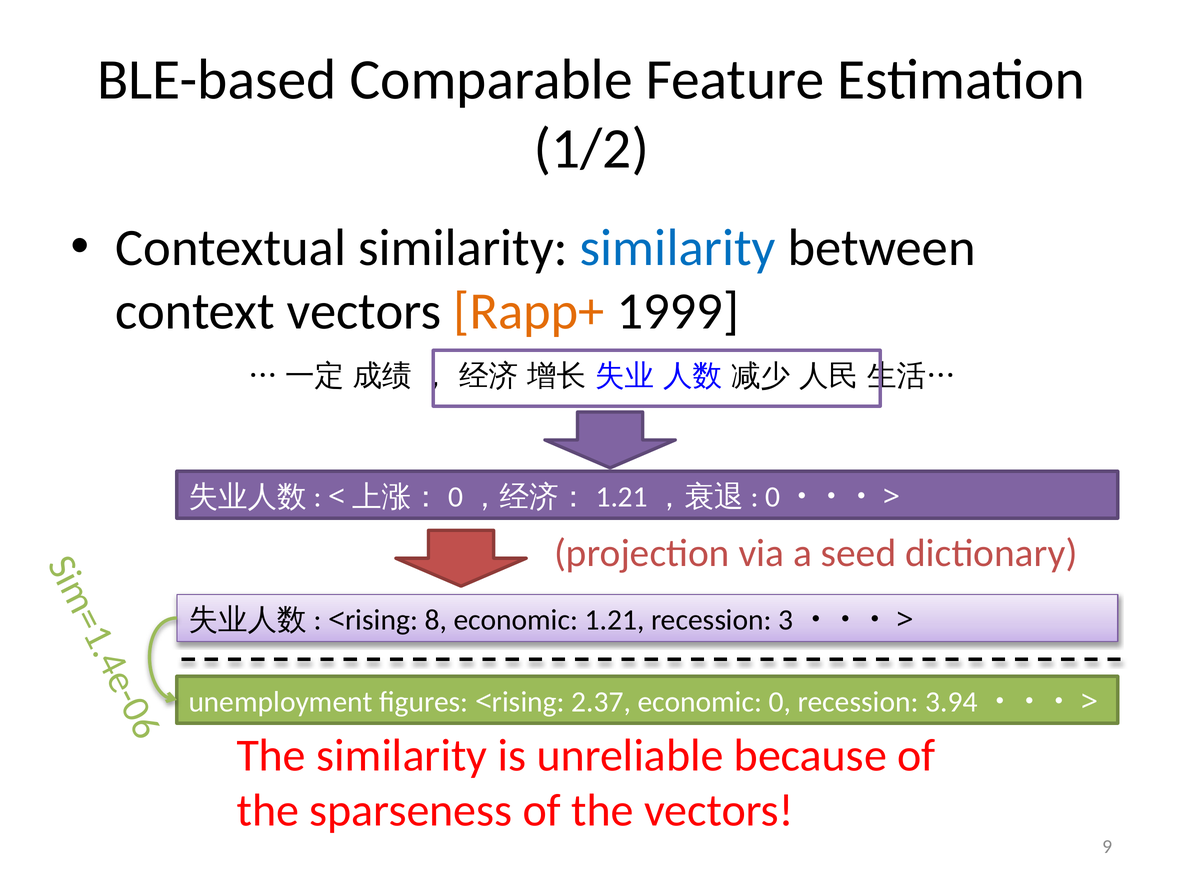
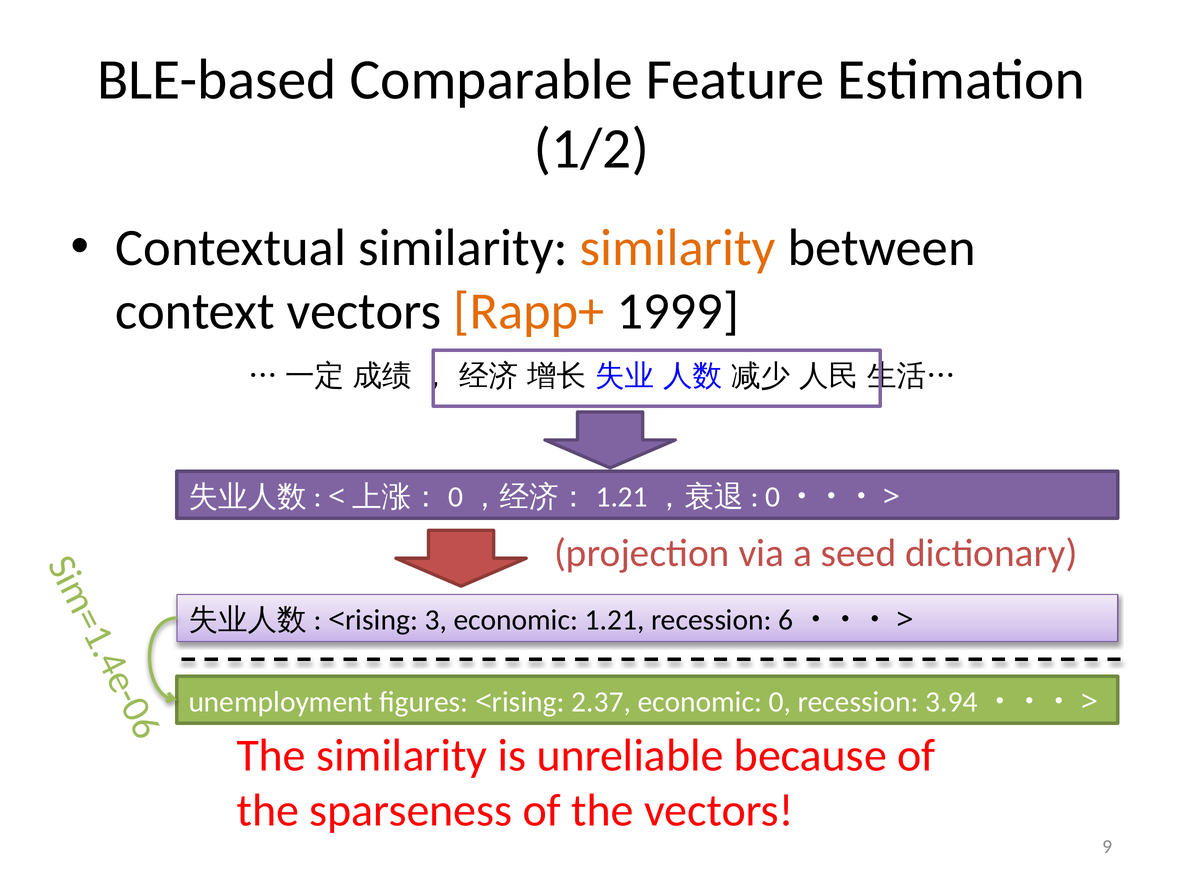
similarity colour: blue -> orange (678, 248)
8: 8 -> 3 (436, 620)
recession 3: 3 -> 6 (786, 620)
